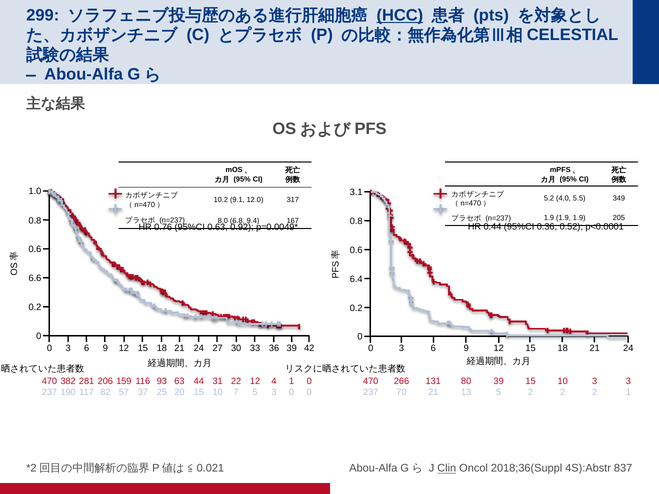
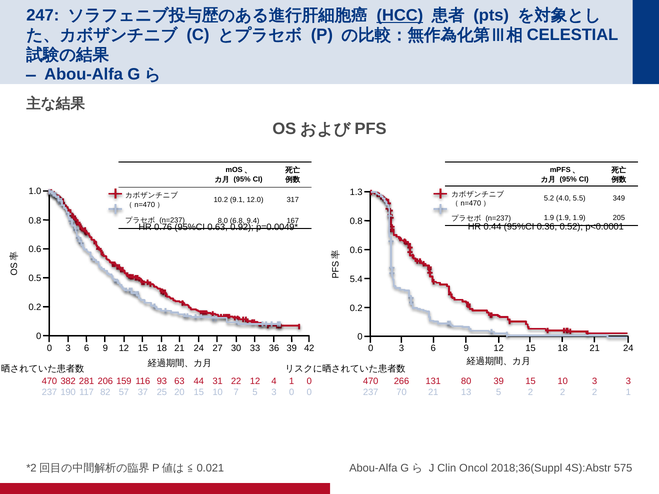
299: 299 -> 247 (43, 15)
3.1: 3.1 -> 1.3 (356, 192)
6.6: 6.6 -> 0.5 (35, 278)
6.4: 6.4 -> 5.4 (356, 279)
Clin underline: present -> none (447, 469)
837: 837 -> 575 (623, 469)
